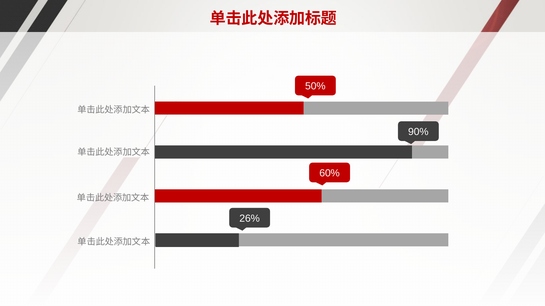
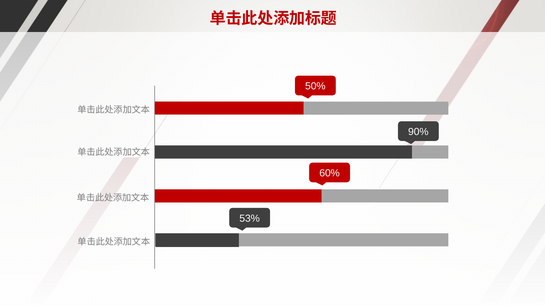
26%: 26% -> 53% (250, 219)
